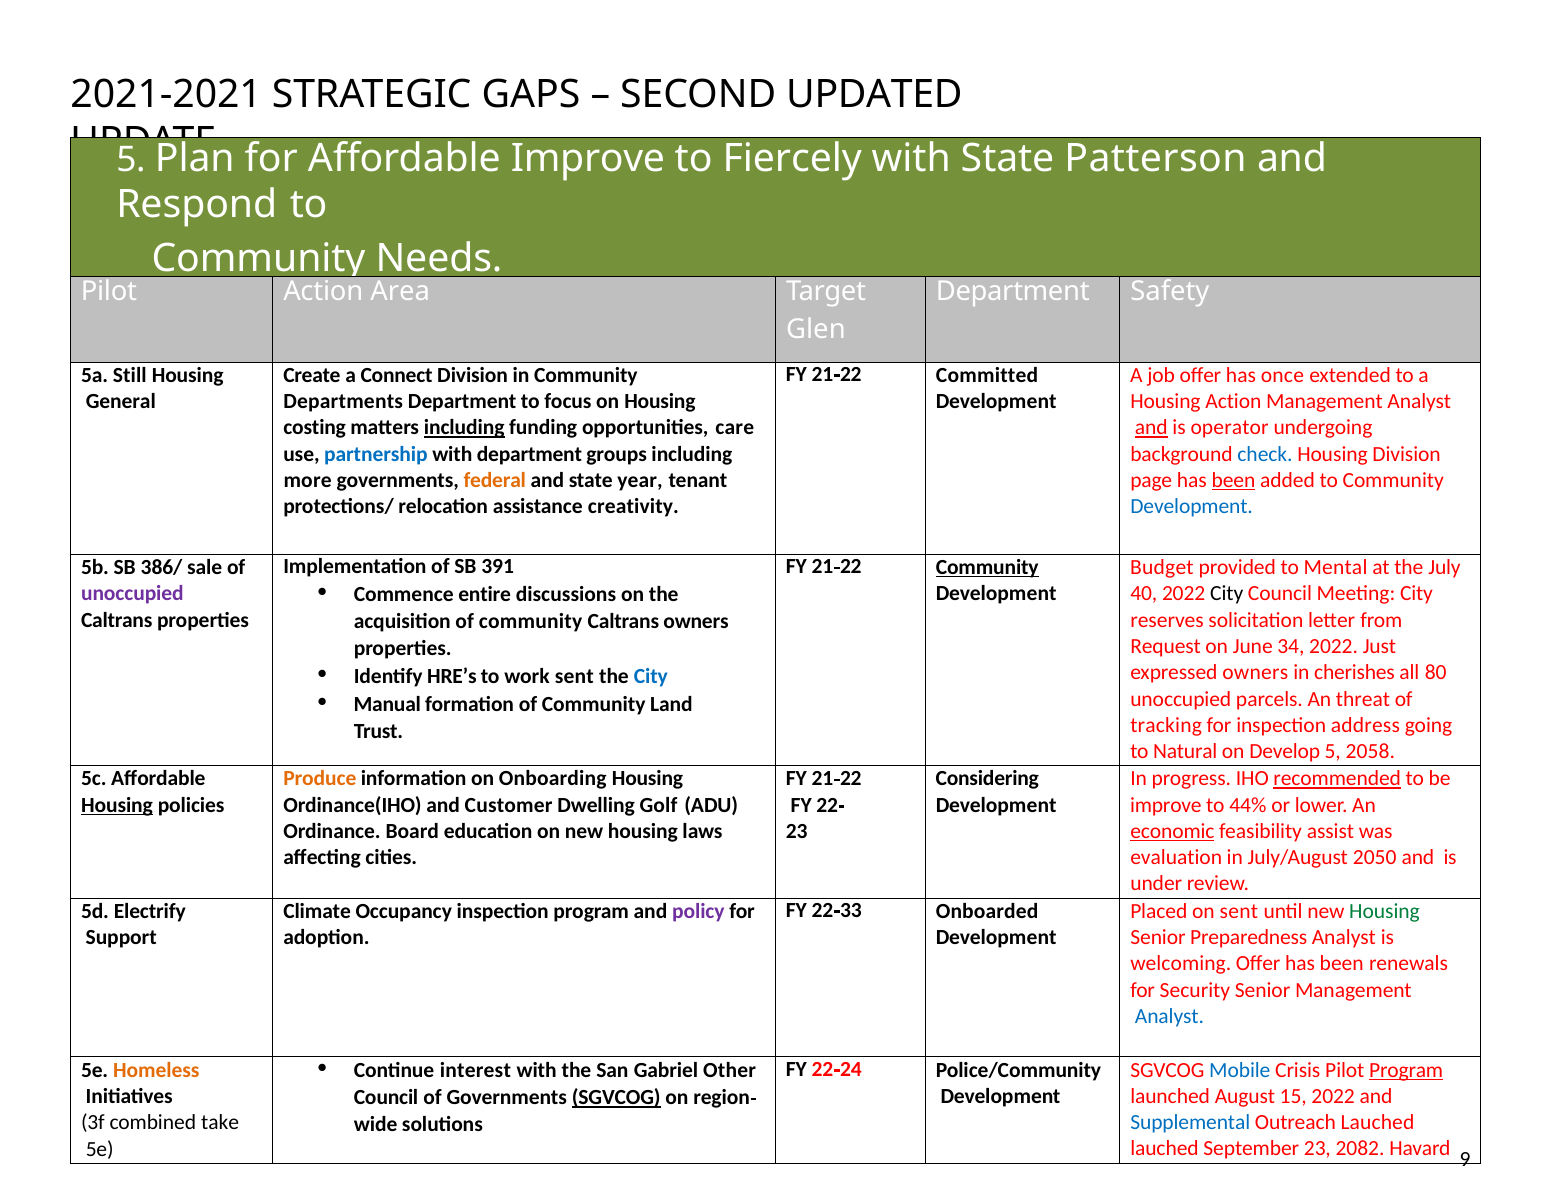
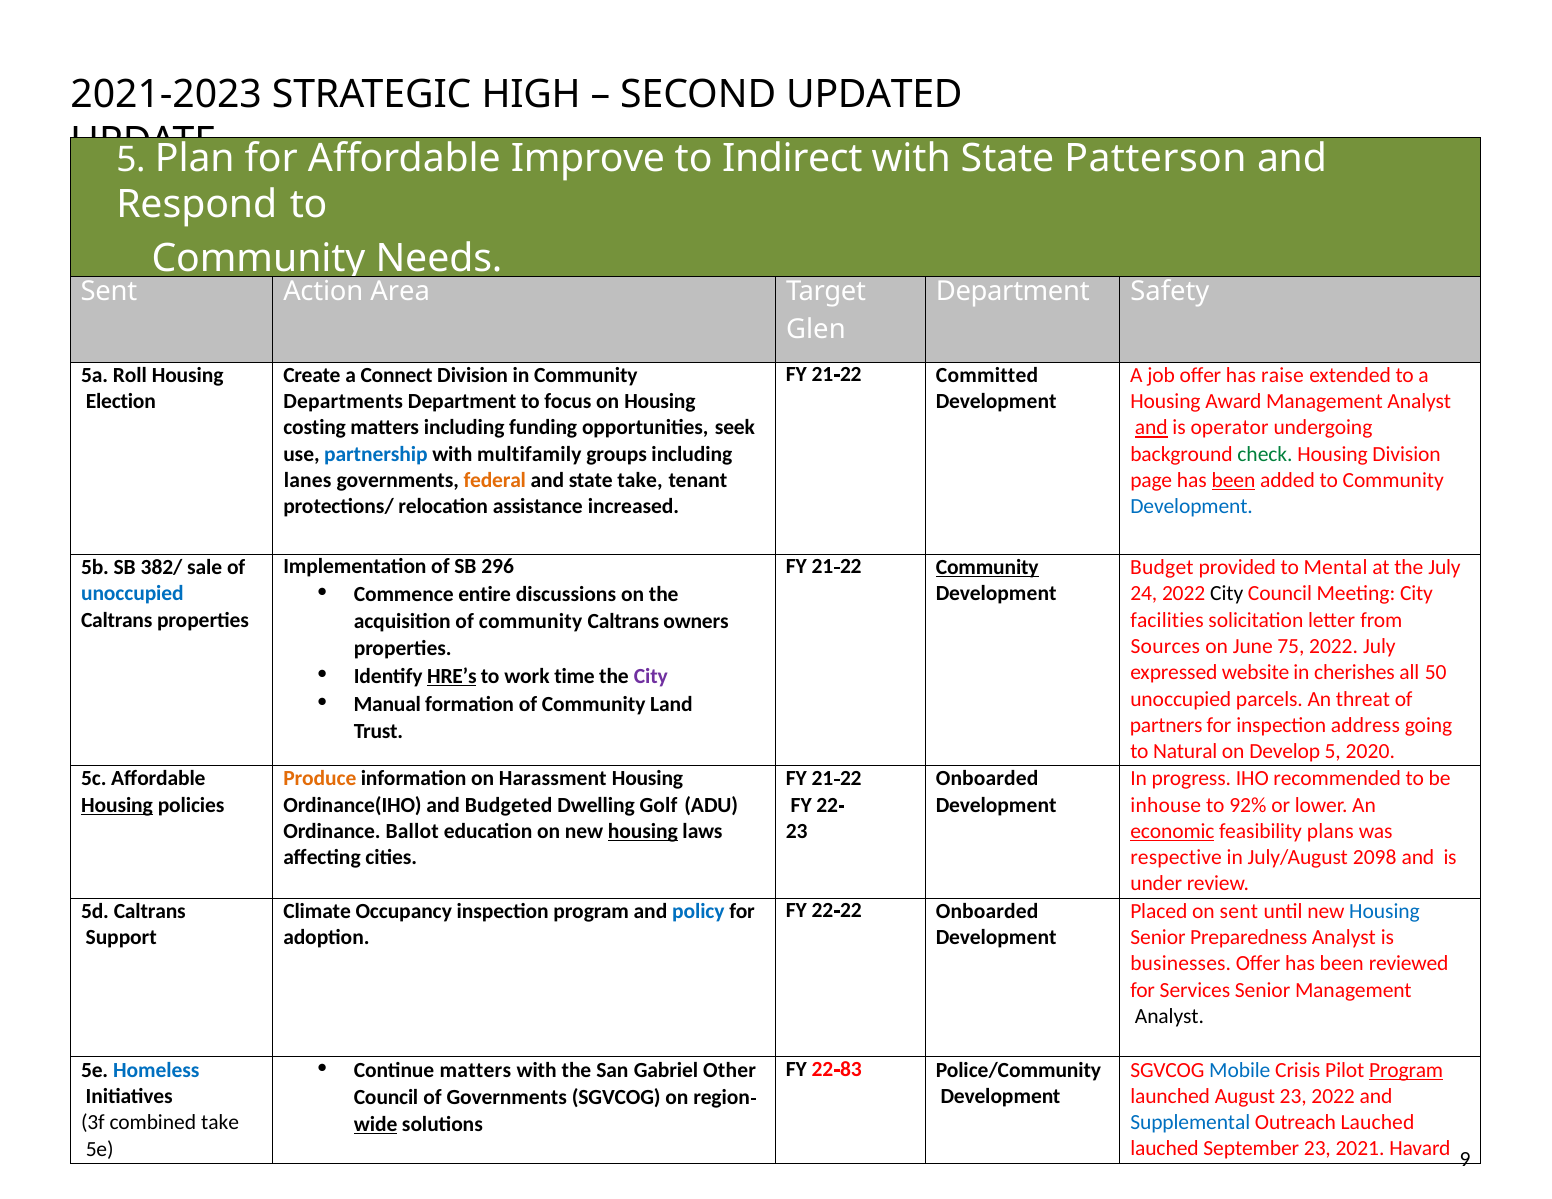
2021‐2021: 2021‐2021 -> 2021‐2023 (166, 95)
GAPS: GAPS -> HIGH (531, 95)
Fiercely: Fiercely -> Indirect (792, 159)
Pilot: Pilot -> Sent (109, 292)
Still: Still -> Roll (130, 375)
once: once -> raise (1282, 375)
General: General -> Election (121, 402)
Housing Action: Action -> Award (1233, 402)
including underline: present -> none (464, 428)
care: care -> seek (735, 428)
with department: department -> multifamily (529, 454)
check colour: blue -> green (1265, 454)
more: more -> lanes (308, 481)
state year: year -> take (640, 481)
creativity: creativity -> increased (634, 506)
391: 391 -> 296 (498, 567)
386/: 386/ -> 382/ (162, 568)
unoccupied colour: purple -> blue (132, 594)
40: 40 -> 24 (1144, 594)
reserves: reserves -> facilities (1167, 620)
Request: Request -> Sources (1165, 647)
34: 34 -> 75 (1291, 647)
2022 Just: Just -> July (1379, 647)
expressed owners: owners -> website (1256, 673)
80: 80 -> 50 (1436, 673)
HRE’s underline: none -> present (452, 677)
work sent: sent -> time (575, 677)
City colour: blue -> purple (651, 677)
tracking: tracking -> partners (1166, 726)
2058: 2058 -> 2020 (1370, 752)
Onboarding: Onboarding -> Harassment (553, 779)
Considering: Considering -> Onboarded (987, 779)
recommended underline: present -> none (1337, 779)
Customer: Customer -> Budgeted (509, 805)
improve: improve -> inhouse (1166, 805)
44%: 44% -> 92% (1248, 805)
Board: Board -> Ballot (412, 832)
housing underline: none -> present (643, 832)
assist: assist -> plans (1330, 832)
evaluation: evaluation -> respective (1176, 858)
2050: 2050 -> 2098 (1375, 858)
33: 33 -> 22 (851, 911)
5d Electrify: Electrify -> Caltrans (150, 911)
policy colour: purple -> blue (698, 911)
Housing colour: green -> blue (1385, 911)
welcoming: welcoming -> businesses (1181, 964)
renewals: renewals -> reviewed (1409, 964)
Security: Security -> Services (1195, 991)
Analyst colour: blue -> black (1169, 1017)
24: 24 -> 83 (851, 1069)
Continue interest: interest -> matters (475, 1071)
Homeless colour: orange -> blue (156, 1070)
August 15: 15 -> 23 (1293, 1097)
SGVCOG underline: present -> none (616, 1098)
wide underline: none -> present (376, 1125)
2082: 2082 -> 2021 (1360, 1149)
